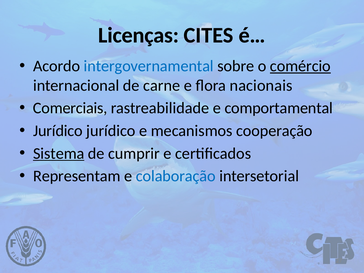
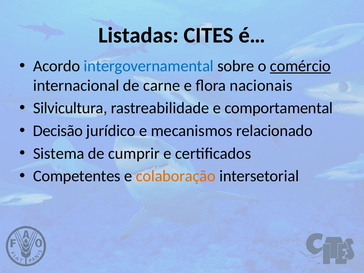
Licenças: Licenças -> Listadas (138, 35)
Comerciais: Comerciais -> Silvicultura (70, 108)
Jurídico: Jurídico -> Decisão (58, 131)
cooperação: cooperação -> relacionado (274, 131)
Sistema underline: present -> none (59, 153)
Representam: Representam -> Competentes (77, 176)
colaboração colour: blue -> orange (176, 176)
